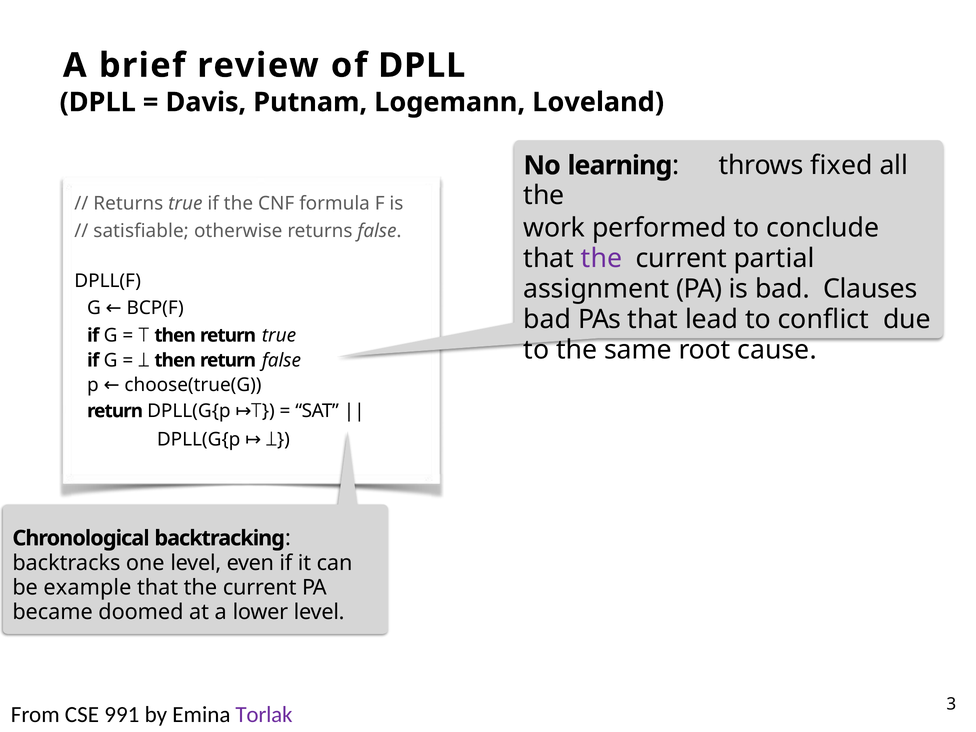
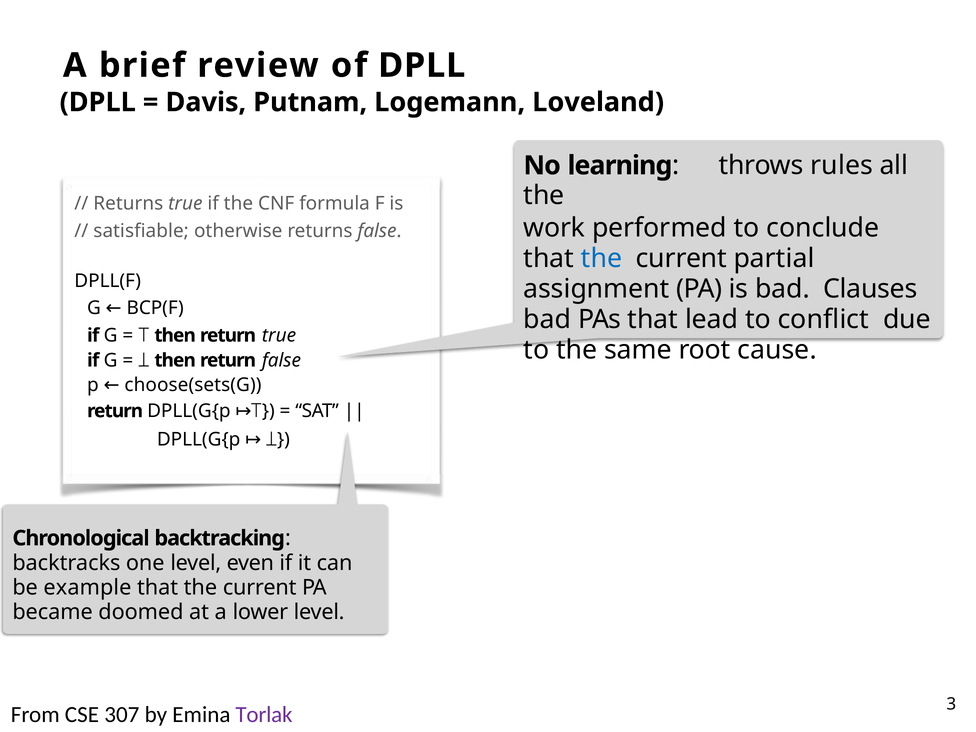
fixed: fixed -> rules (842, 166)
the colour: purple -> blue (602, 258)
choose(true(G: choose(true(G -> choose(sets(G (193, 385)
991: 991 -> 307 (122, 714)
